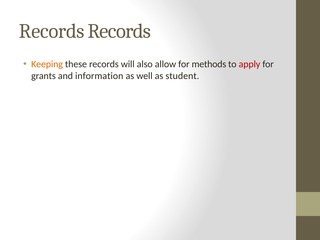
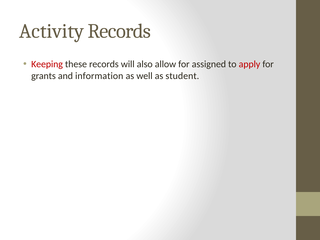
Records: Records -> Activity (52, 31)
Keeping colour: orange -> red (47, 64)
methods: methods -> assigned (209, 64)
